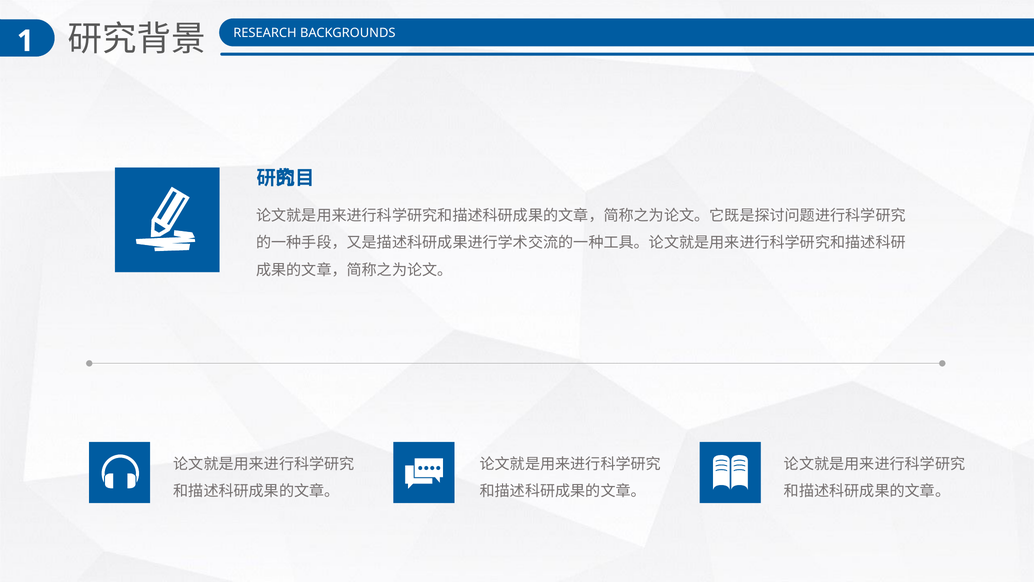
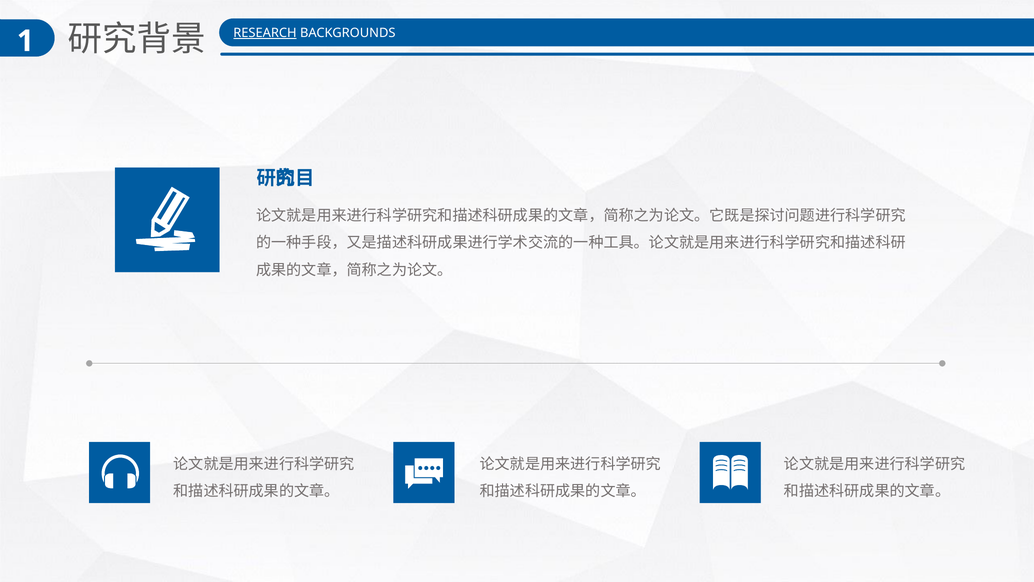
RESEARCH underline: none -> present (265, 33)
